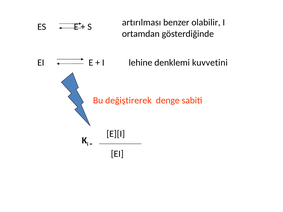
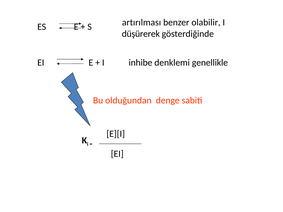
ortamdan: ortamdan -> düşürerek (141, 34)
lehine: lehine -> inhibe (140, 63)
kuvvetini: kuvvetini -> genellikle (210, 63)
değiştirerek: değiştirerek -> olduğundan (128, 100)
